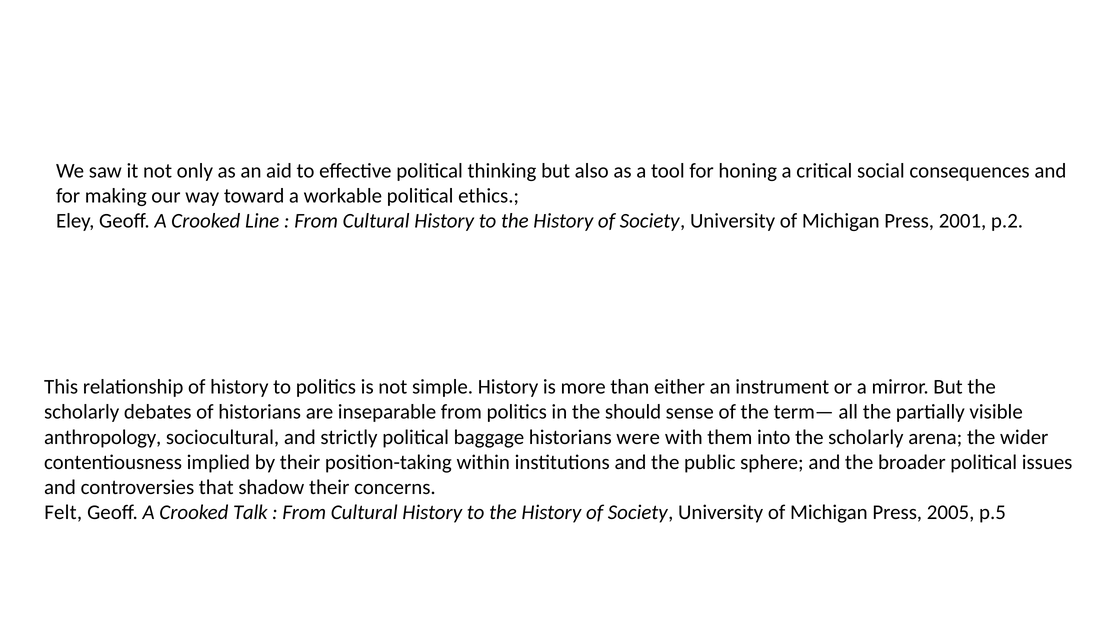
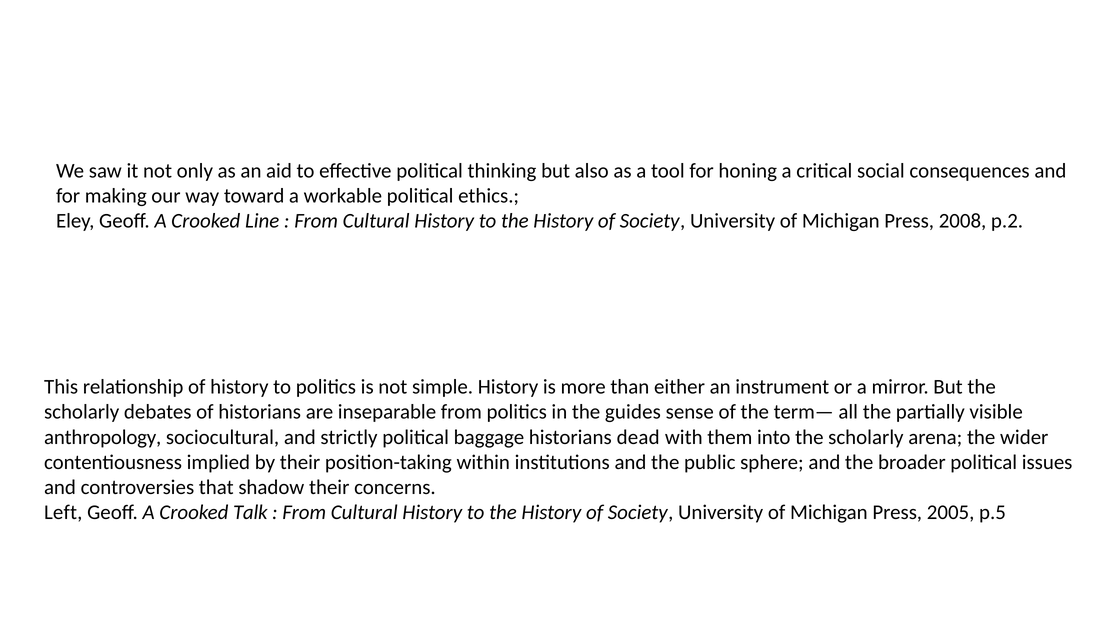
2001: 2001 -> 2008 (963, 221)
should: should -> guides (633, 412)
were: were -> dead (638, 437)
Felt: Felt -> Left (63, 513)
